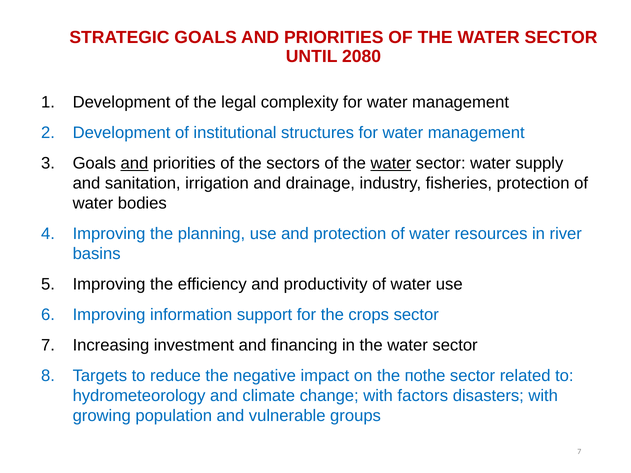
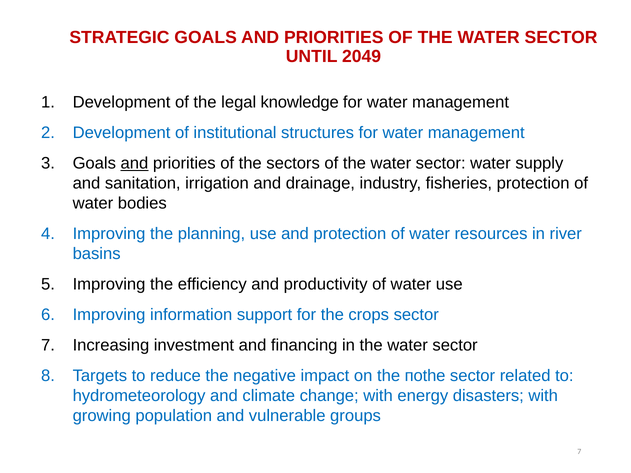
2080: 2080 -> 2049 (362, 56)
complexity: complexity -> knowledge (300, 102)
water underline: present -> none (391, 163)
factors: factors -> energy (423, 396)
